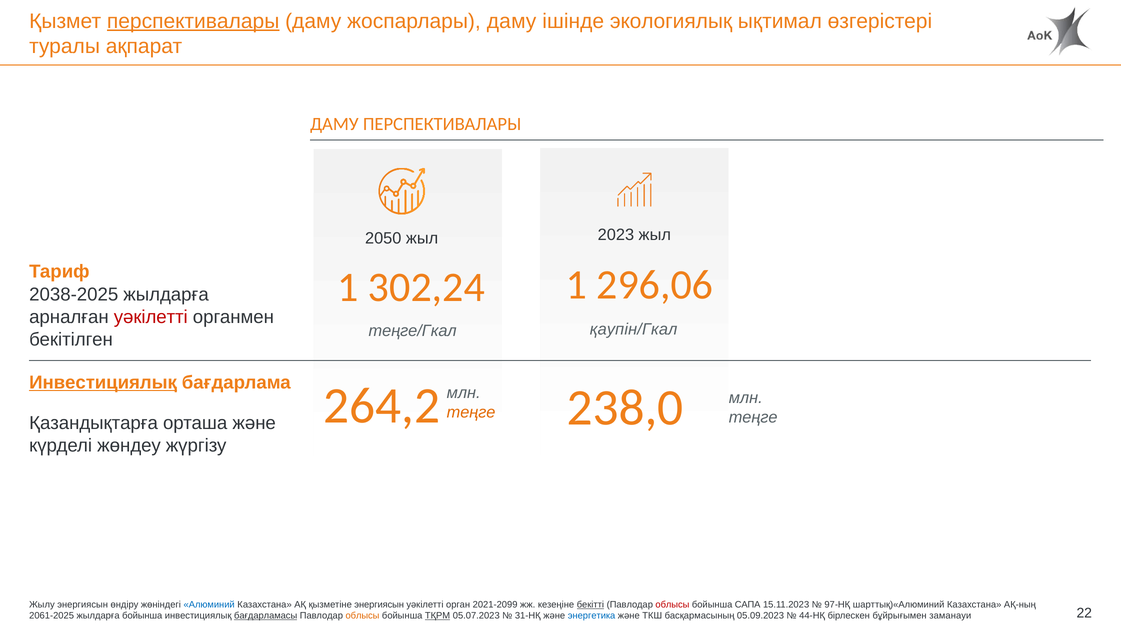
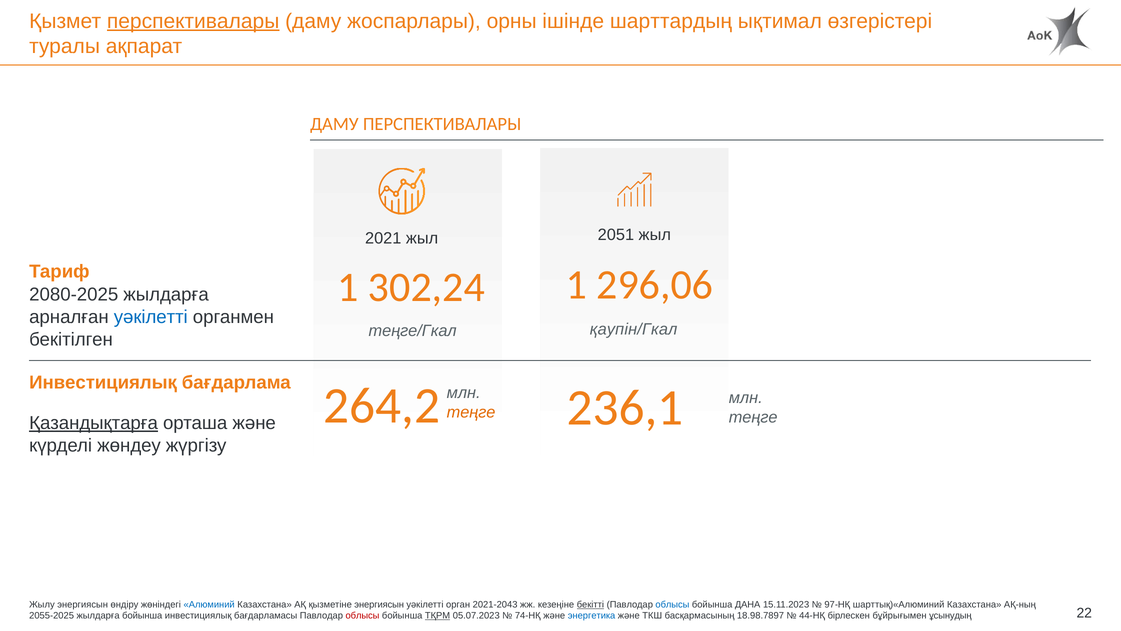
жоспарлары даму: даму -> орны (512, 21)
экологиялық: экологиялық -> шарттардың (671, 21)
2023: 2023 -> 2051 (616, 235)
2050: 2050 -> 2021 (383, 238)
2038-2025: 2038-2025 -> 2080-2025 (74, 295)
уәкілетті colour: red -> blue (151, 317)
Инвестициялық underline: present -> none (103, 382)
238,0: 238,0 -> 236,1 (625, 408)
Қазандықтарға underline: none -> present (94, 423)
2021-2099: 2021-2099 -> 2021-2043 (495, 604)
облысы colour: red -> blue (672, 604)
САПА: САПА -> ДАНА (748, 604)
2061-2025: 2061-2025 -> 2055-2025 (52, 615)
бағдарламасы underline: present -> none (266, 615)
облысы colour: orange -> red (363, 615)
31-НҚ: 31-НҚ -> 74-НҚ (528, 615)
05.09.2023: 05.09.2023 -> 18.98.7897 (760, 615)
заманауи: заманауи -> ұсынудың (950, 615)
